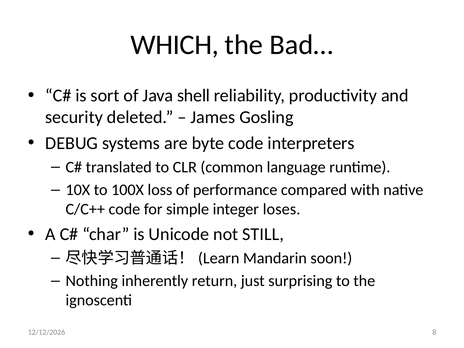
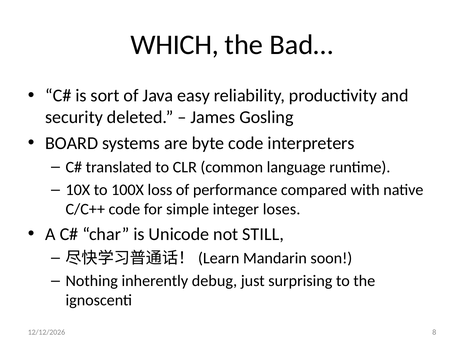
shell: shell -> easy (194, 96)
DEBUG: DEBUG -> BOARD (72, 143)
return: return -> debug (214, 281)
